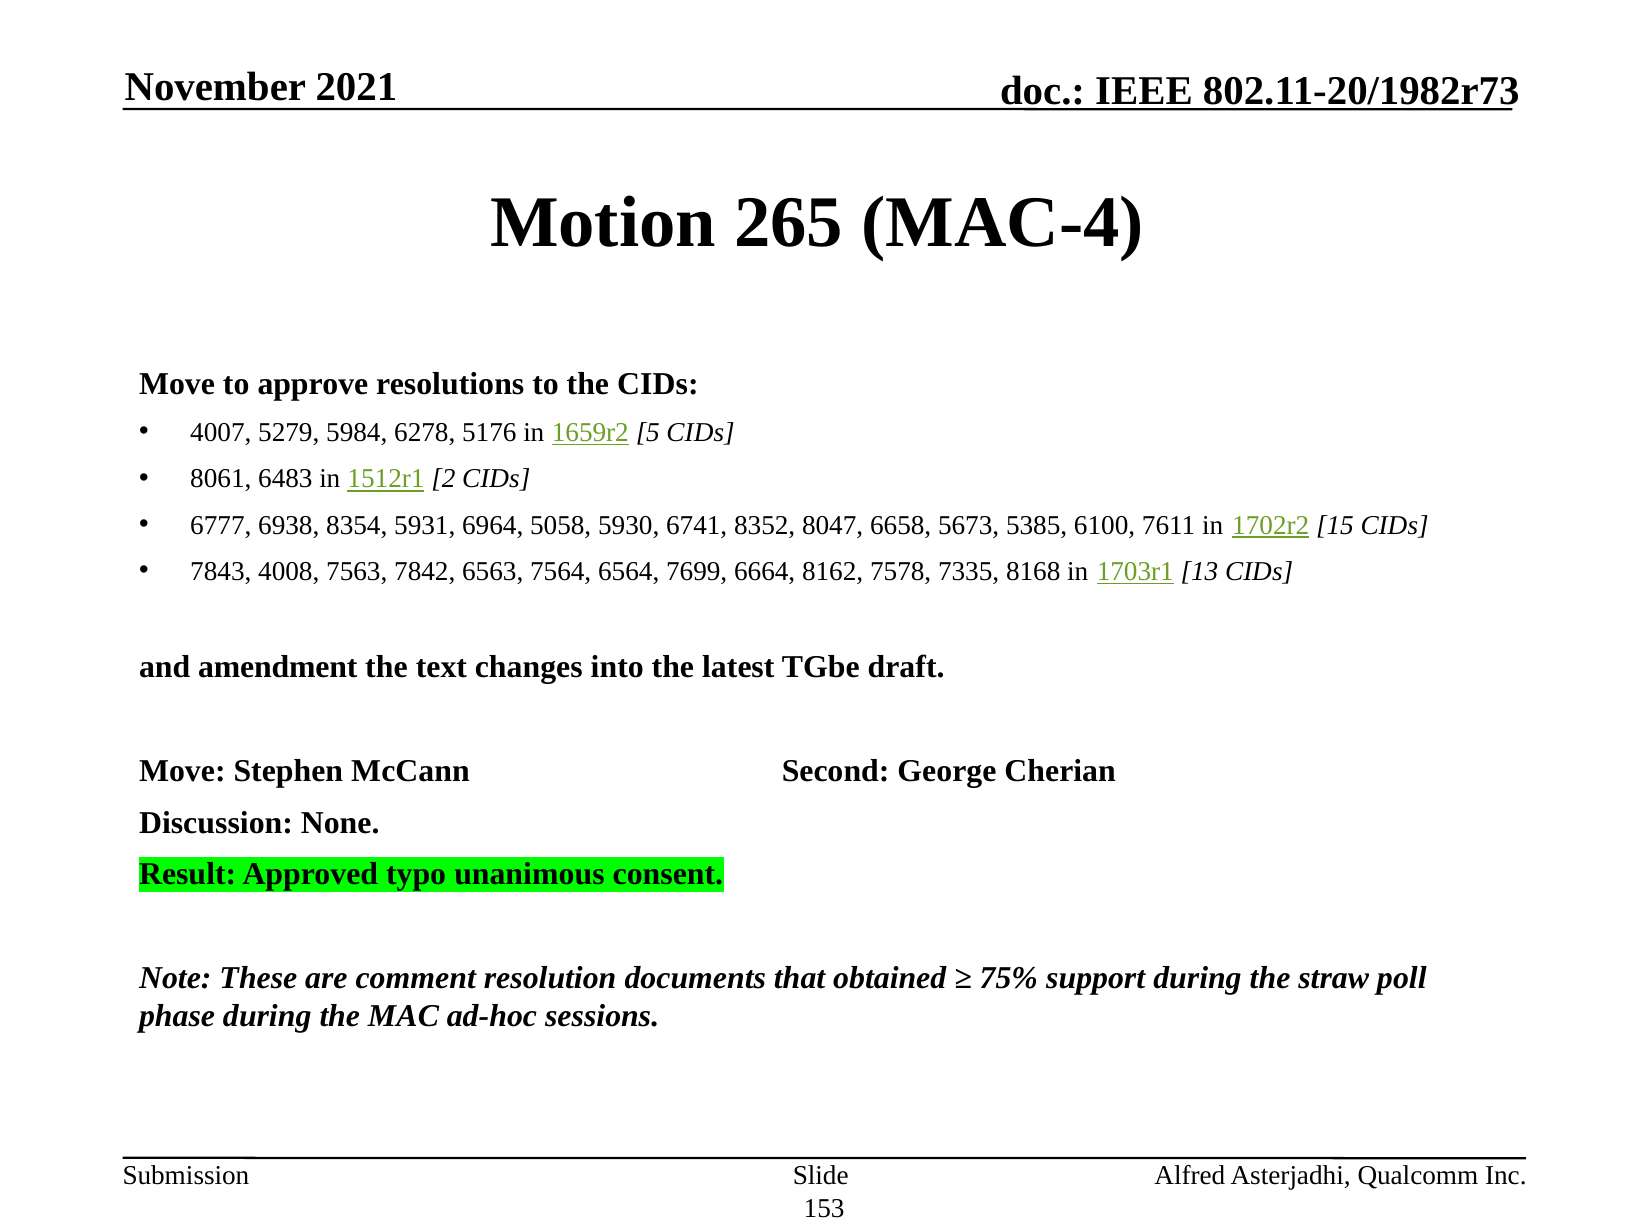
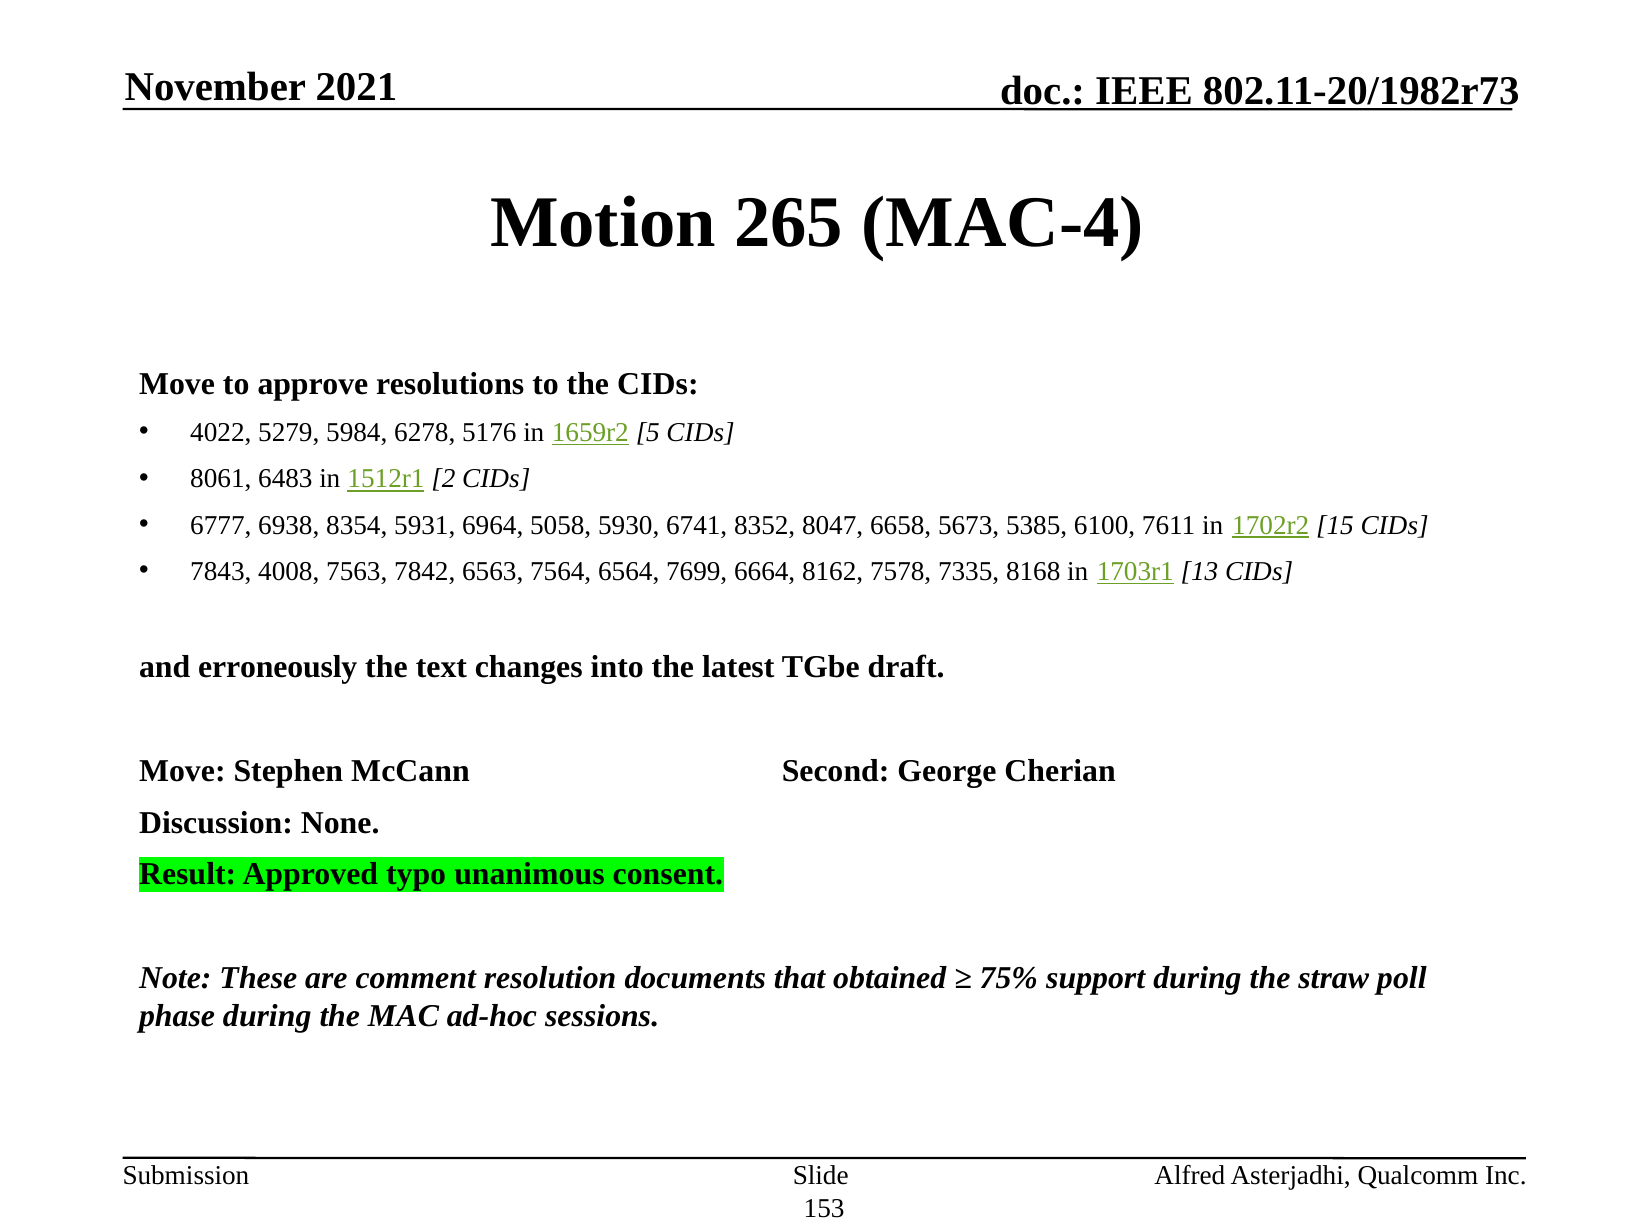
4007: 4007 -> 4022 (221, 433)
amendment: amendment -> erroneously (278, 667)
